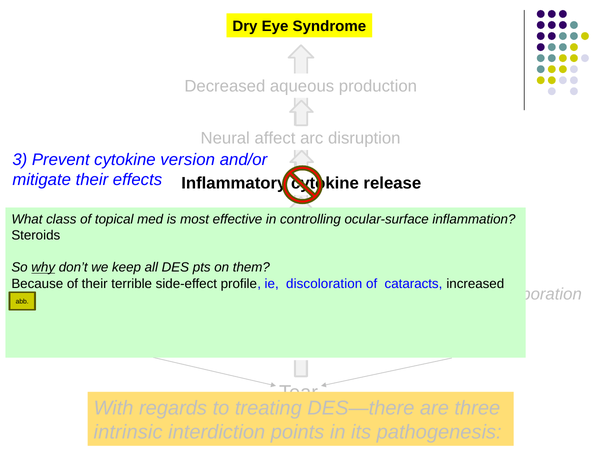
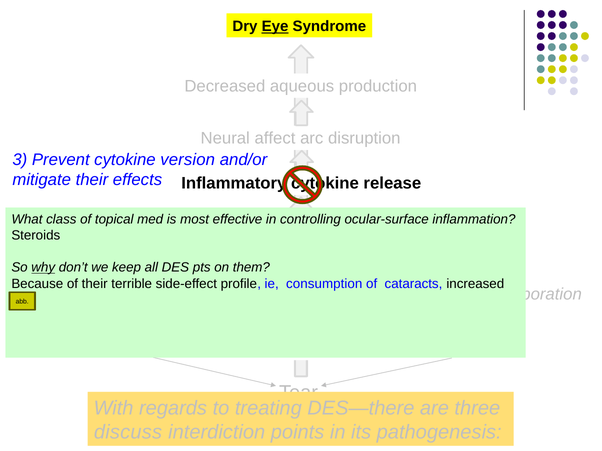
Eye underline: none -> present (275, 26)
discoloration: discoloration -> consumption (324, 284)
intrinsic: intrinsic -> discuss (128, 433)
